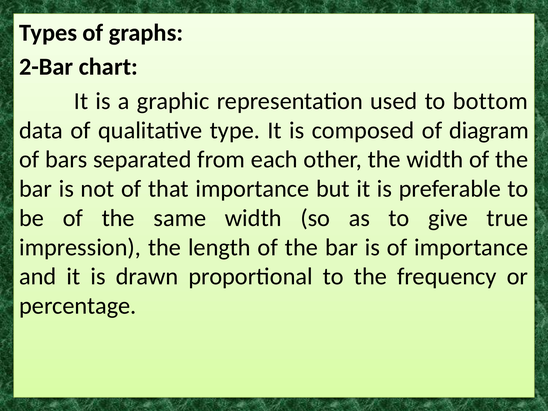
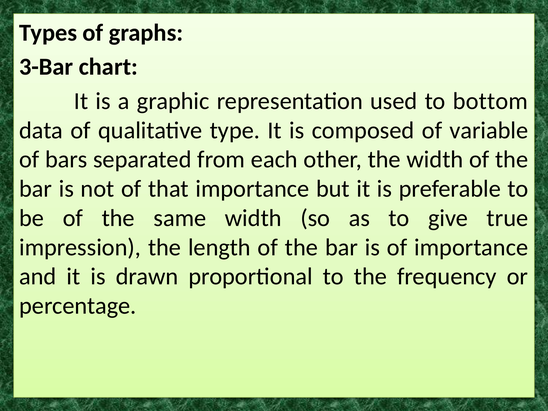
2-Bar: 2-Bar -> 3-Bar (46, 67)
diagram: diagram -> variable (489, 130)
